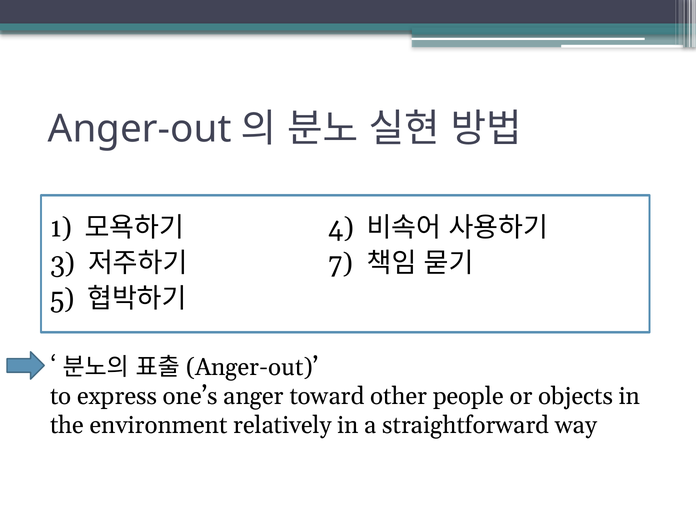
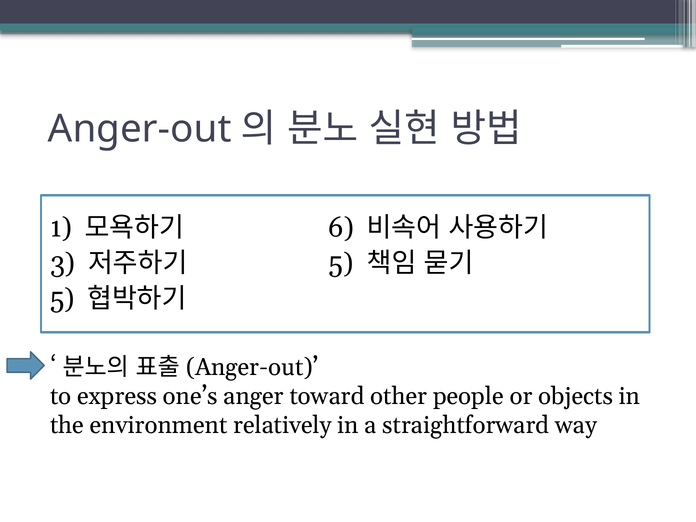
4: 4 -> 6 (341, 228)
7: 7 -> 5 (341, 263)
